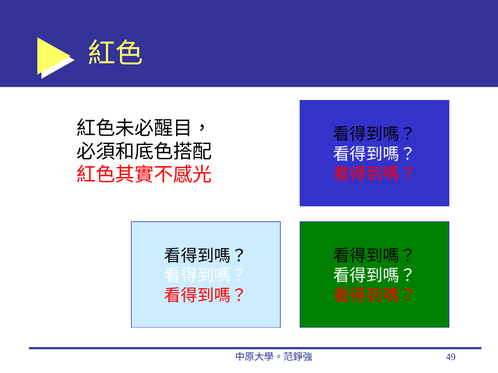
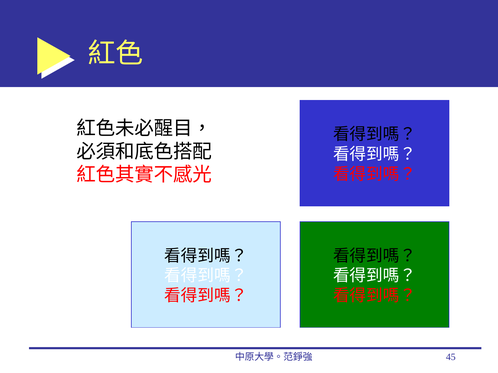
49: 49 -> 45 (451, 358)
